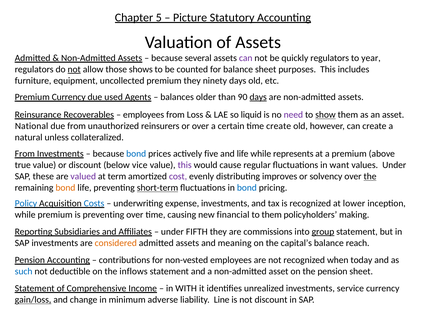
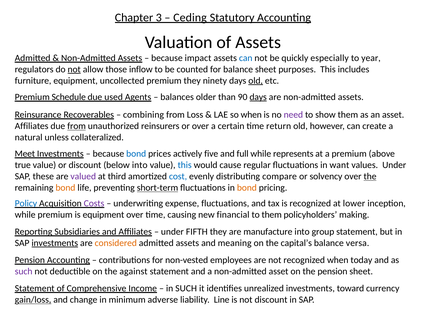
5: 5 -> 3 (159, 17)
Picture: Picture -> Ceding (190, 17)
several: several -> impact (198, 58)
can colour: purple -> blue (246, 58)
quickly regulators: regulators -> especially (330, 58)
shows: shows -> inflow (141, 69)
old underline: none -> present (256, 81)
Premium Currency: Currency -> Schedule (69, 97)
employees: employees -> combining (144, 115)
so liquid: liquid -> when (251, 115)
show underline: present -> none (325, 115)
National: National -> Affiliates (32, 126)
from underline: none -> present (77, 126)
time create: create -> return (279, 126)
From: From -> Meet (25, 154)
and life: life -> full (243, 154)
below vice: vice -> into (140, 165)
this colour: purple -> blue (185, 165)
term: term -> third (117, 177)
cost colour: purple -> blue (178, 177)
improves: improves -> compare (280, 177)
bond colour: blue -> orange (247, 188)
Costs colour: blue -> purple (94, 204)
expense investments: investments -> fluctuations (225, 204)
is preventing: preventing -> equipment (104, 215)
commissions: commissions -> manufacture (268, 232)
group underline: present -> none (323, 232)
investments underline: none -> present (55, 243)
reach: reach -> versa (358, 243)
such colour: blue -> purple (24, 272)
inflows: inflows -> against (134, 272)
in WITH: WITH -> SUCH (186, 289)
service: service -> toward (350, 289)
